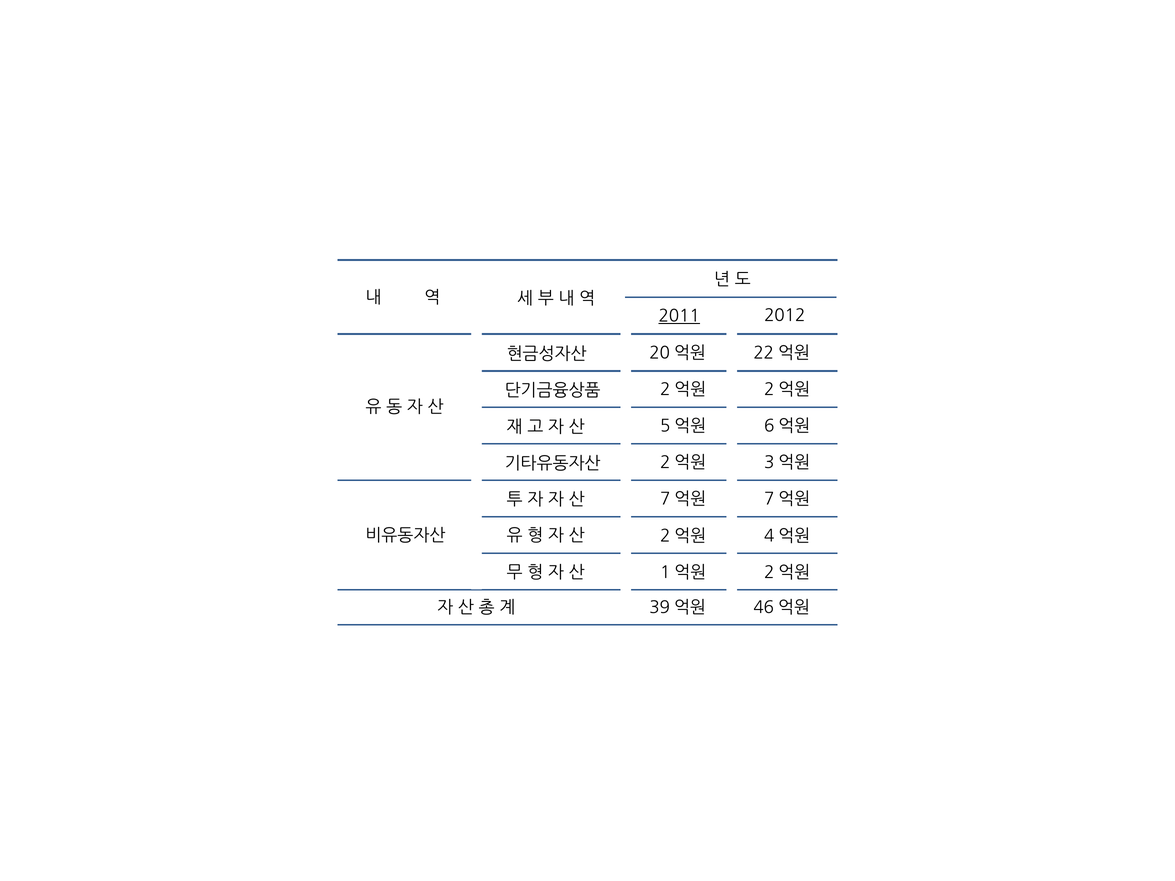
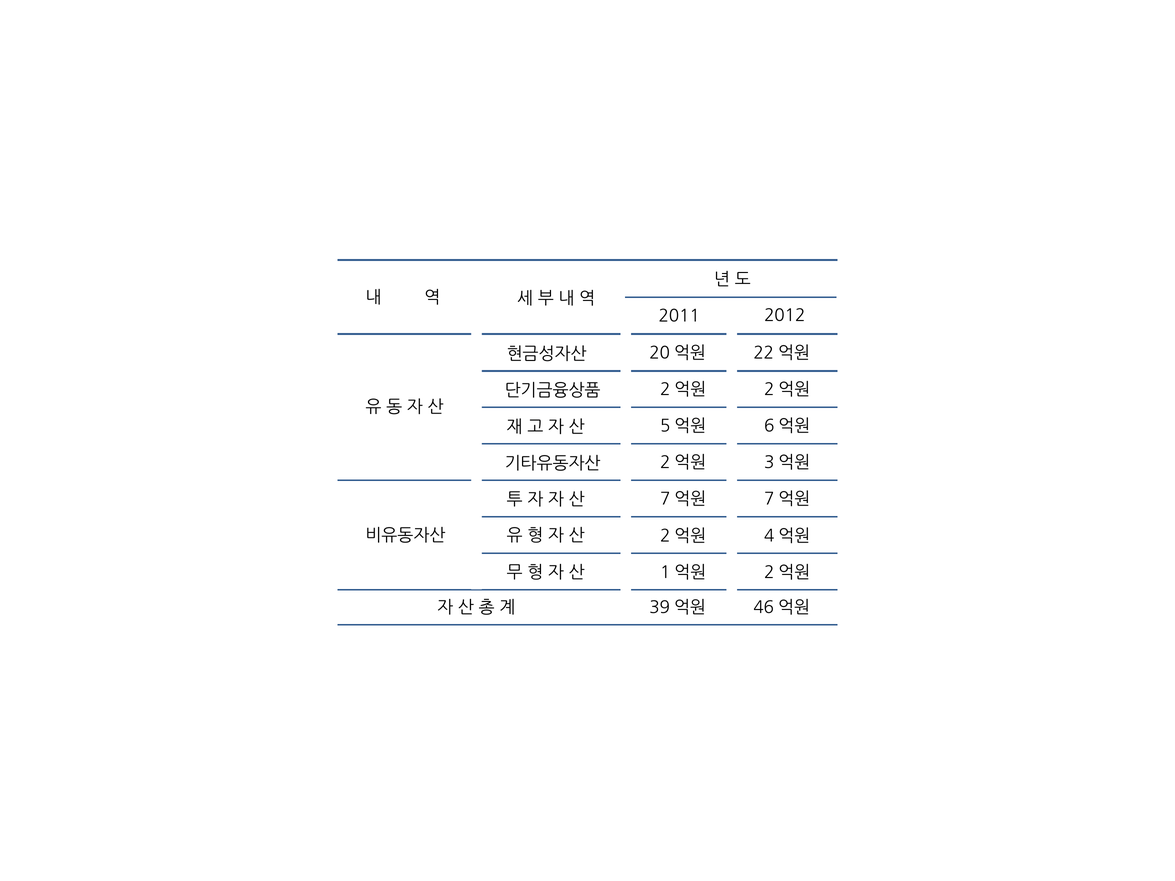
2011 underline: present -> none (679, 316)
